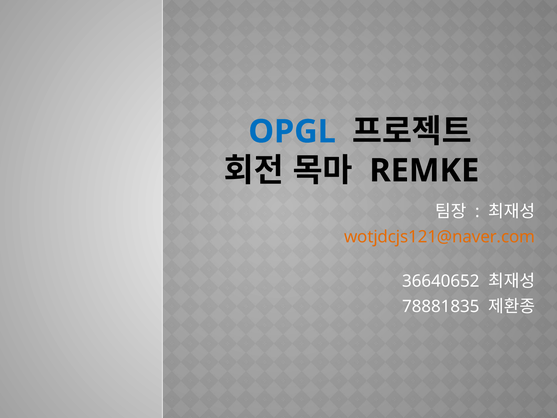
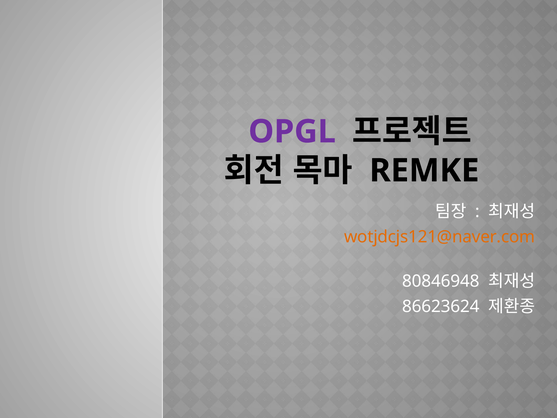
OPGL colour: blue -> purple (292, 132)
36640652: 36640652 -> 80846948 (441, 281)
78881835: 78881835 -> 86623624 (441, 306)
